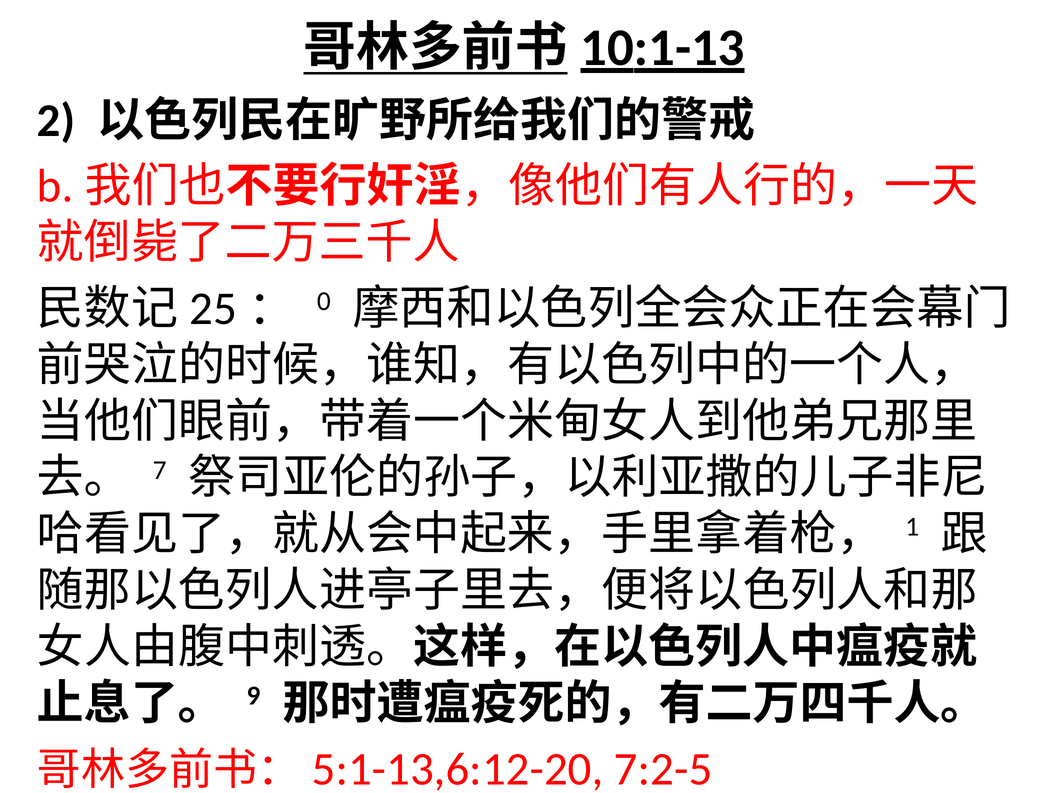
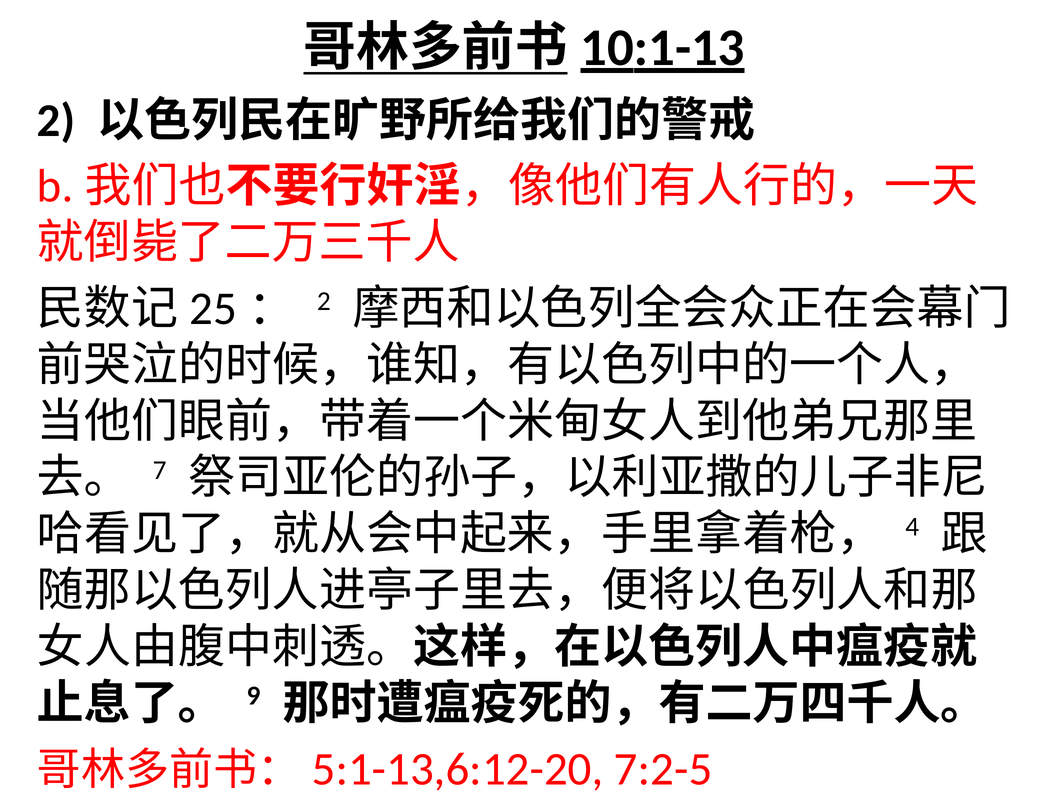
0: 0 -> 2 (324, 301)
1: 1 -> 4 (912, 527)
